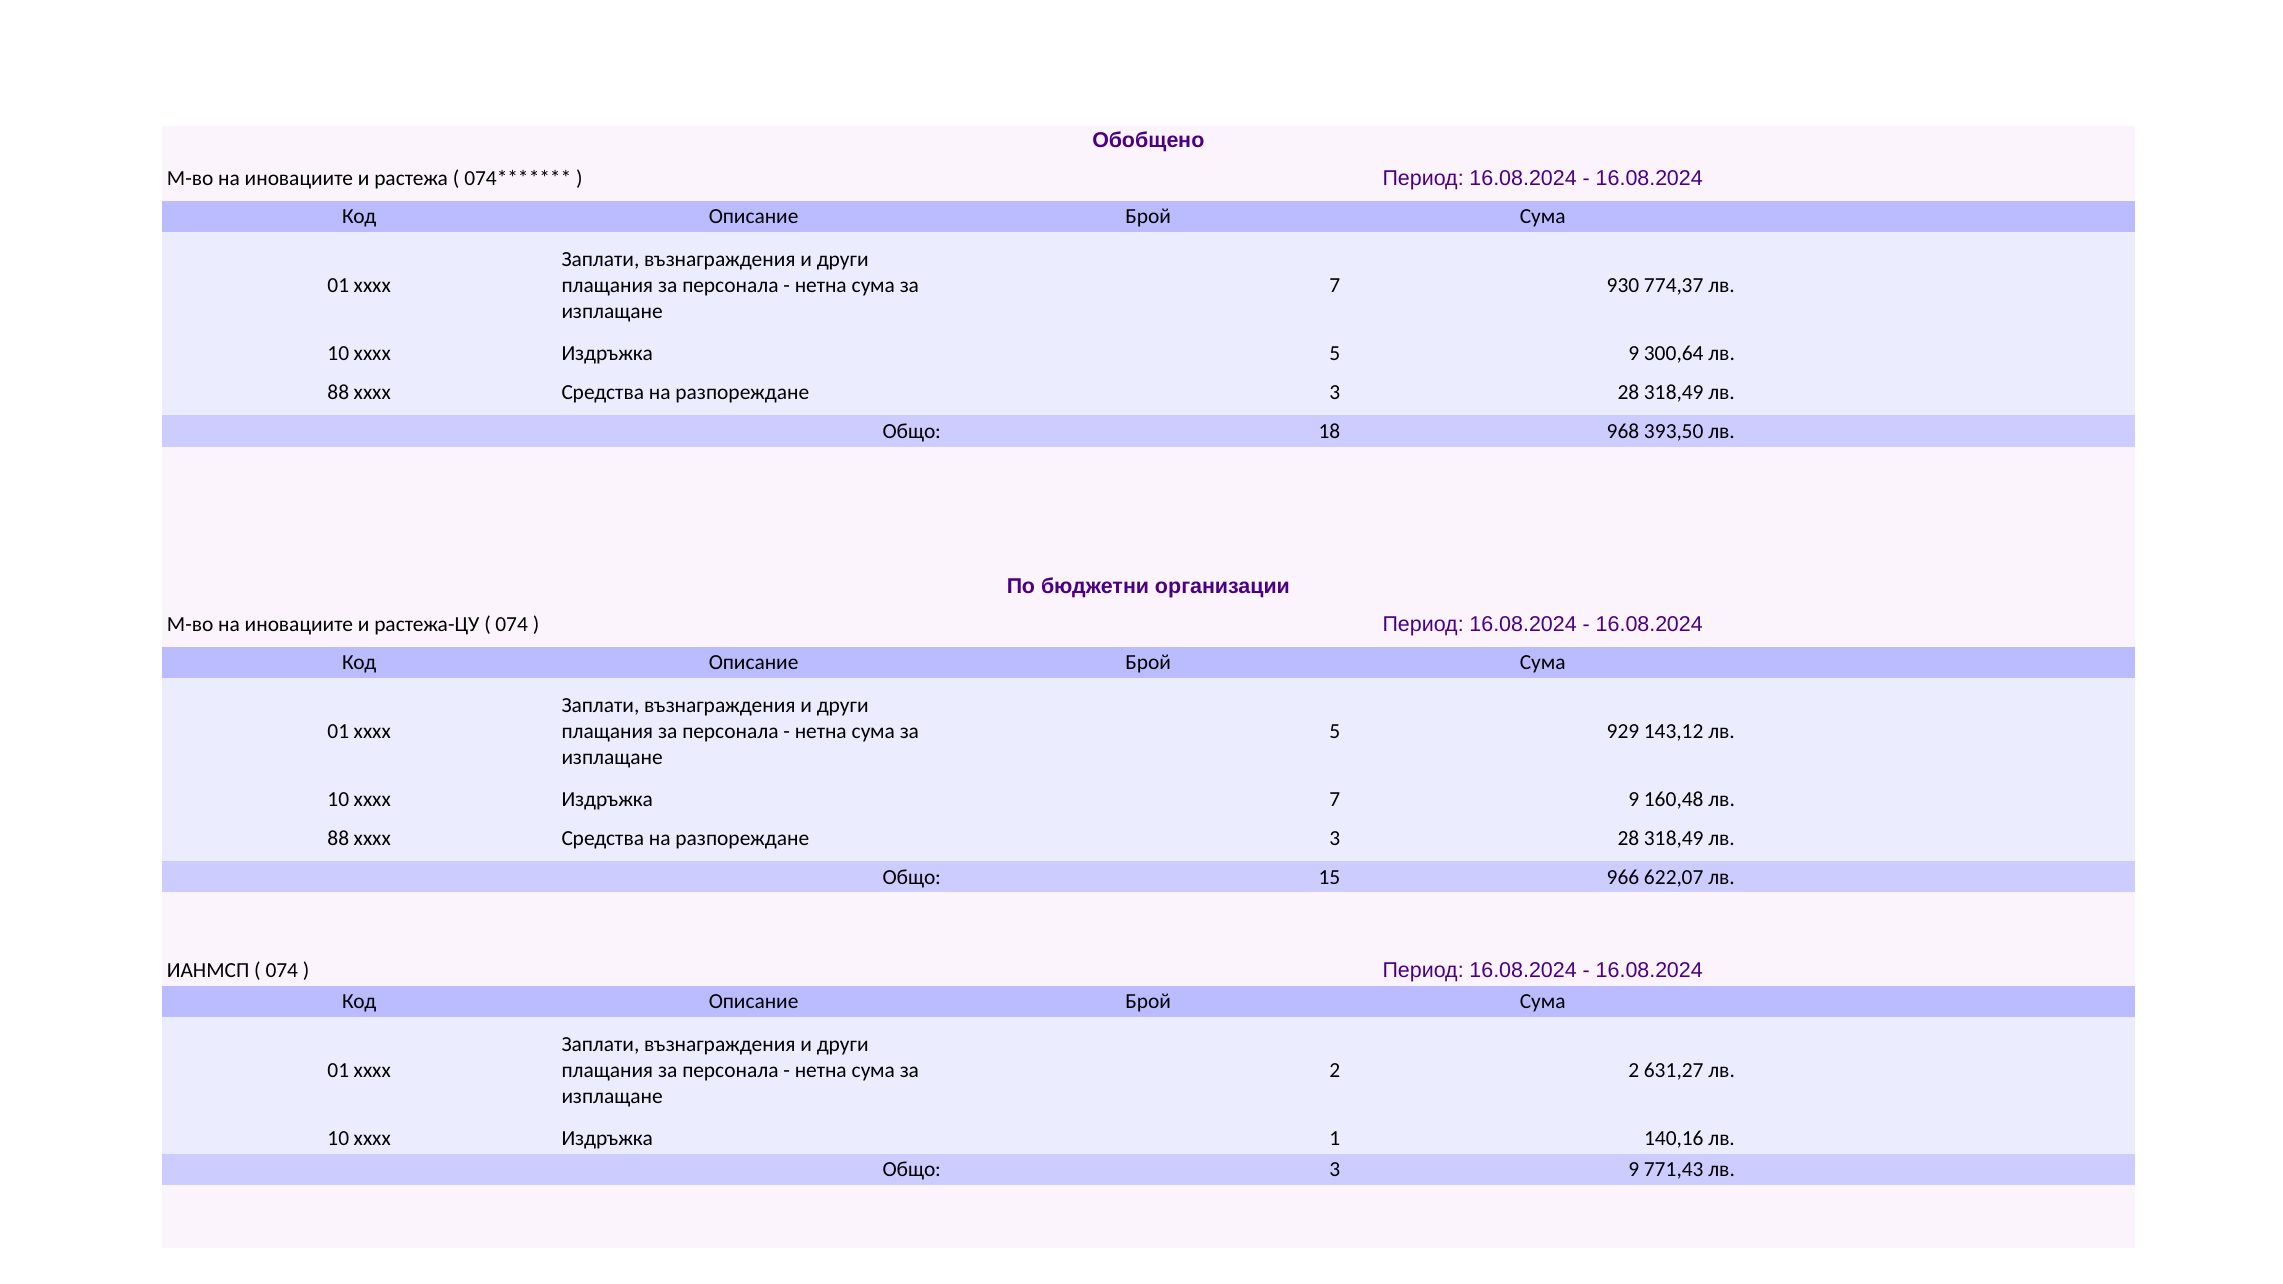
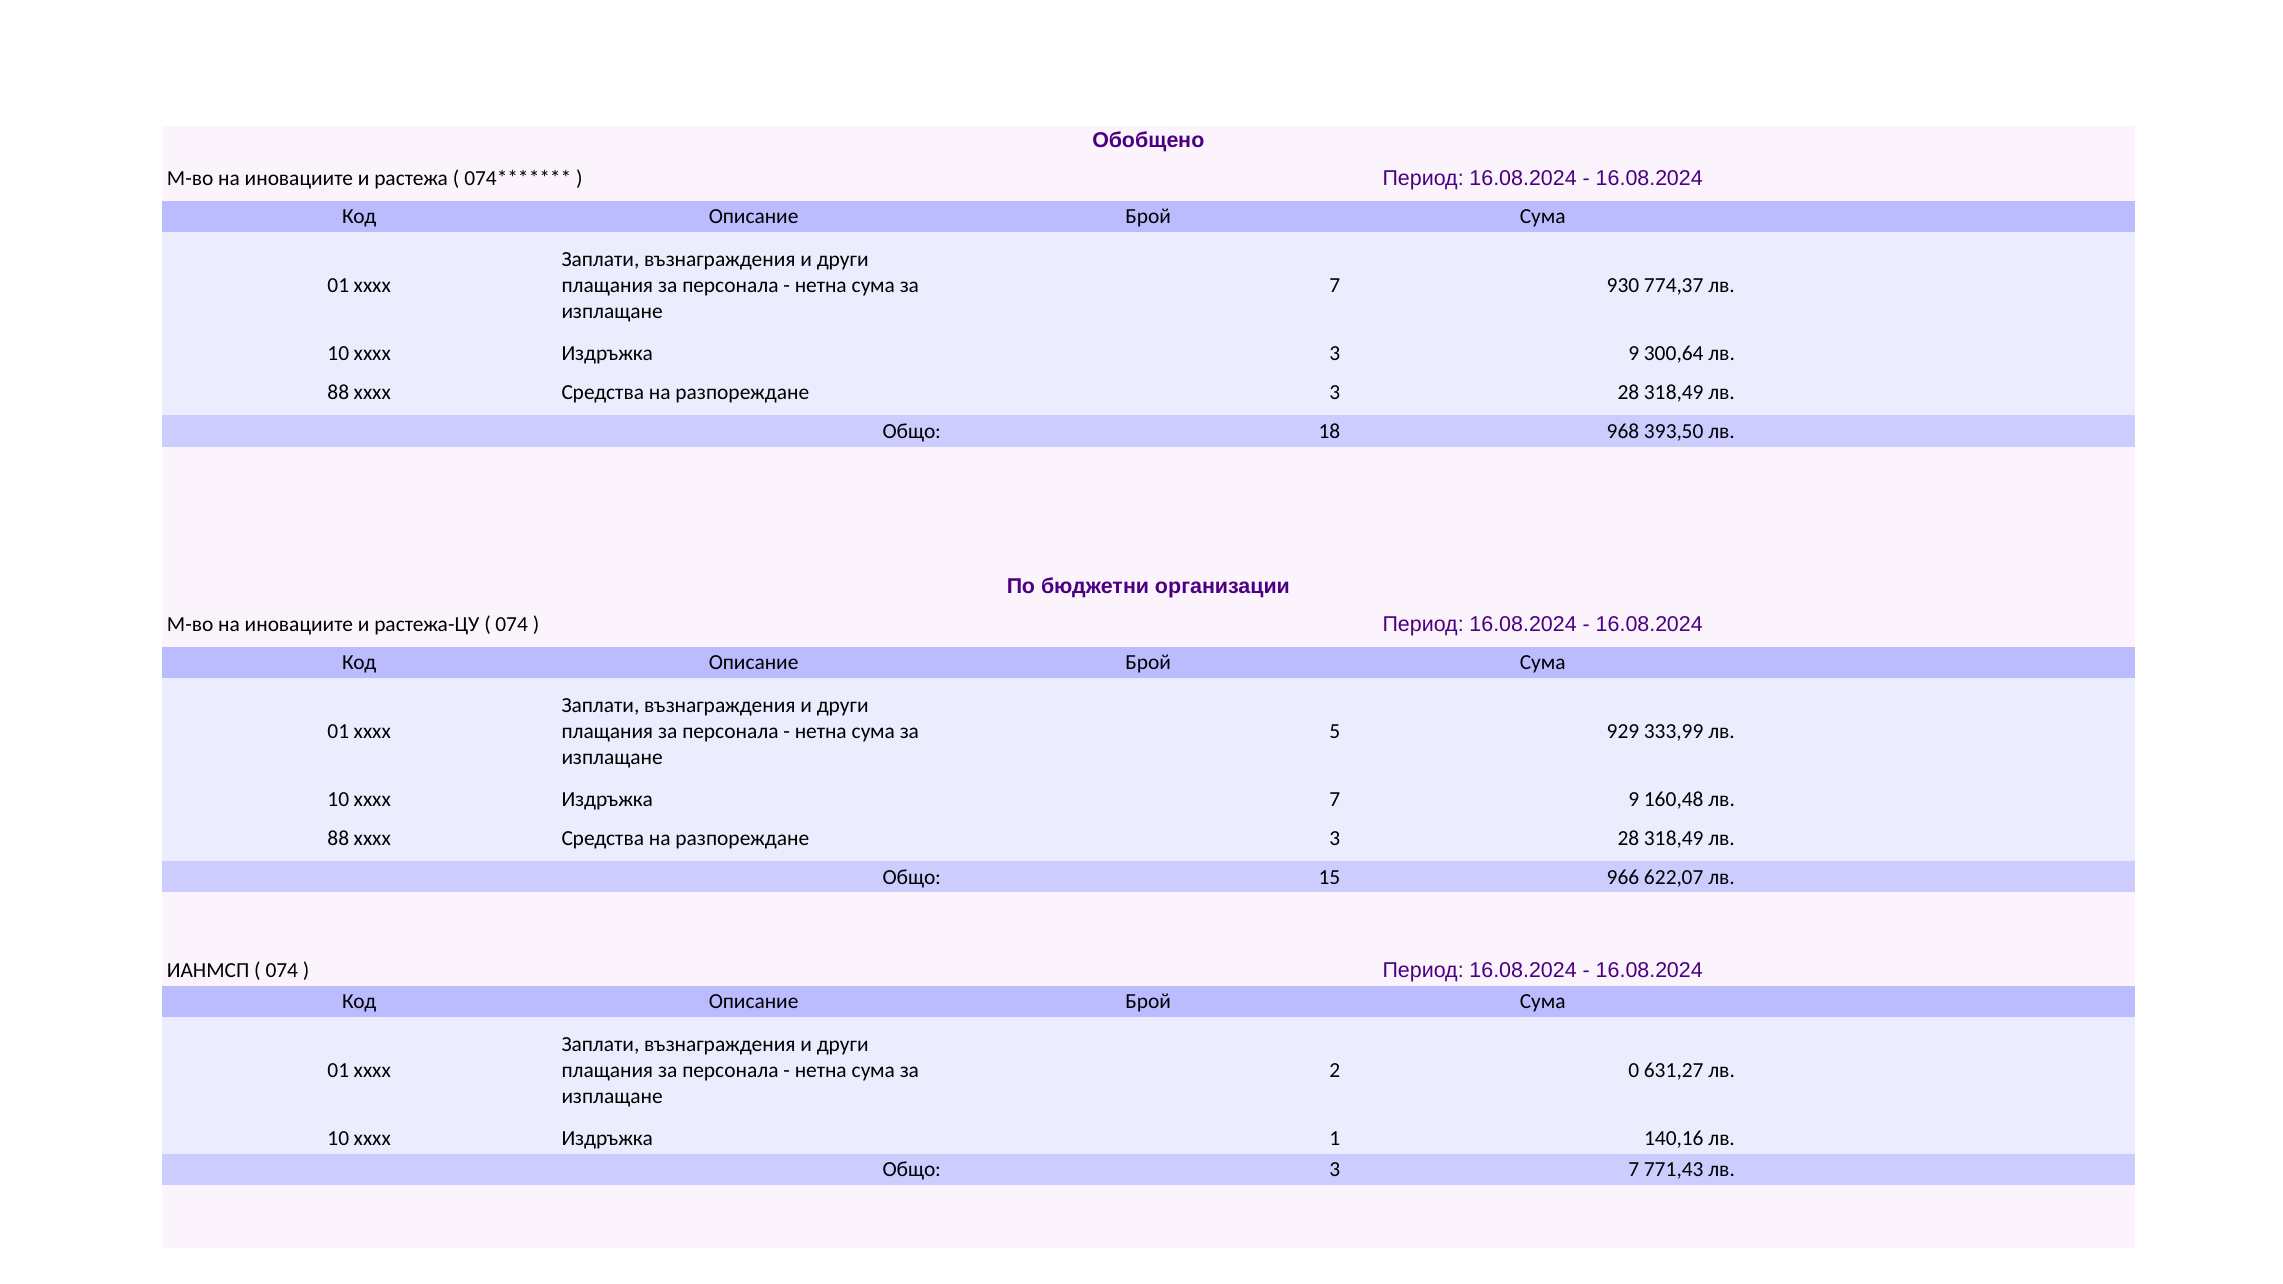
Издръжка 5: 5 -> 3 (1335, 354)
143,12: 143,12 -> 333,99 (1674, 731)
2 2: 2 -> 0 (1634, 1070)
3 9: 9 -> 7 (1634, 1170)
